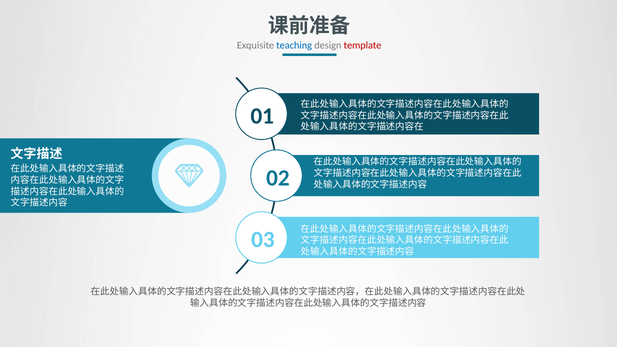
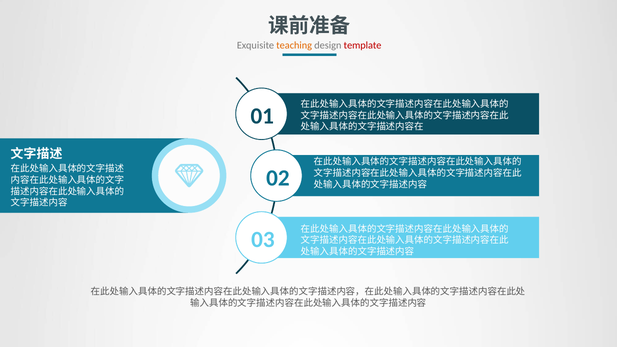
teaching colour: blue -> orange (294, 45)
